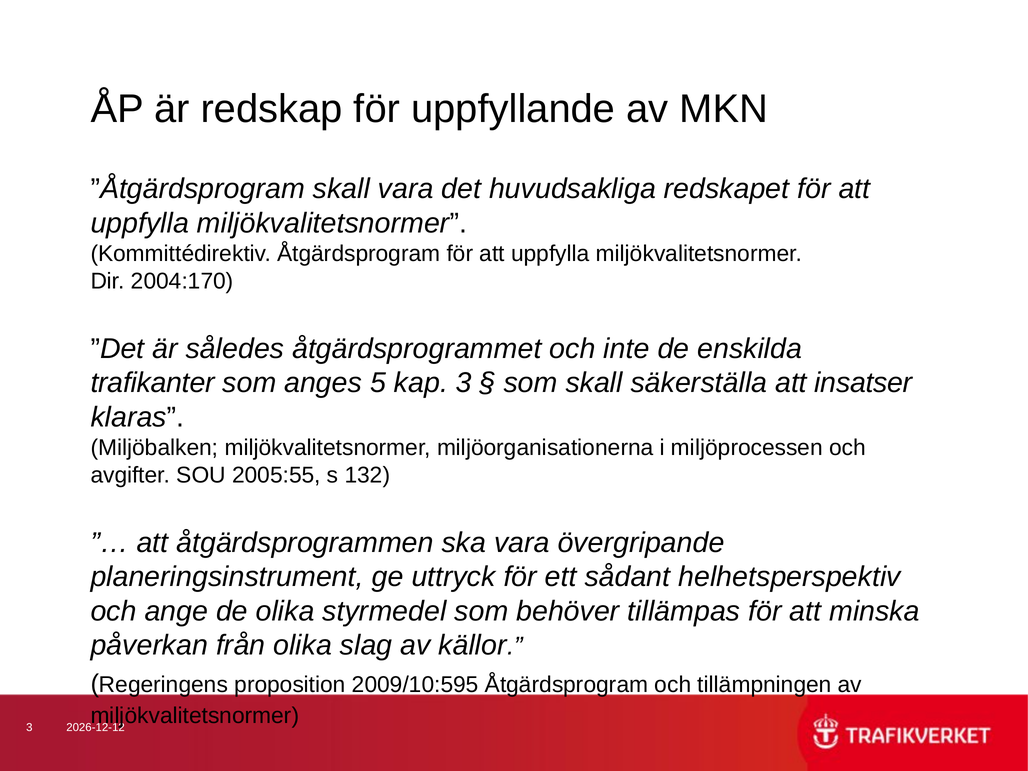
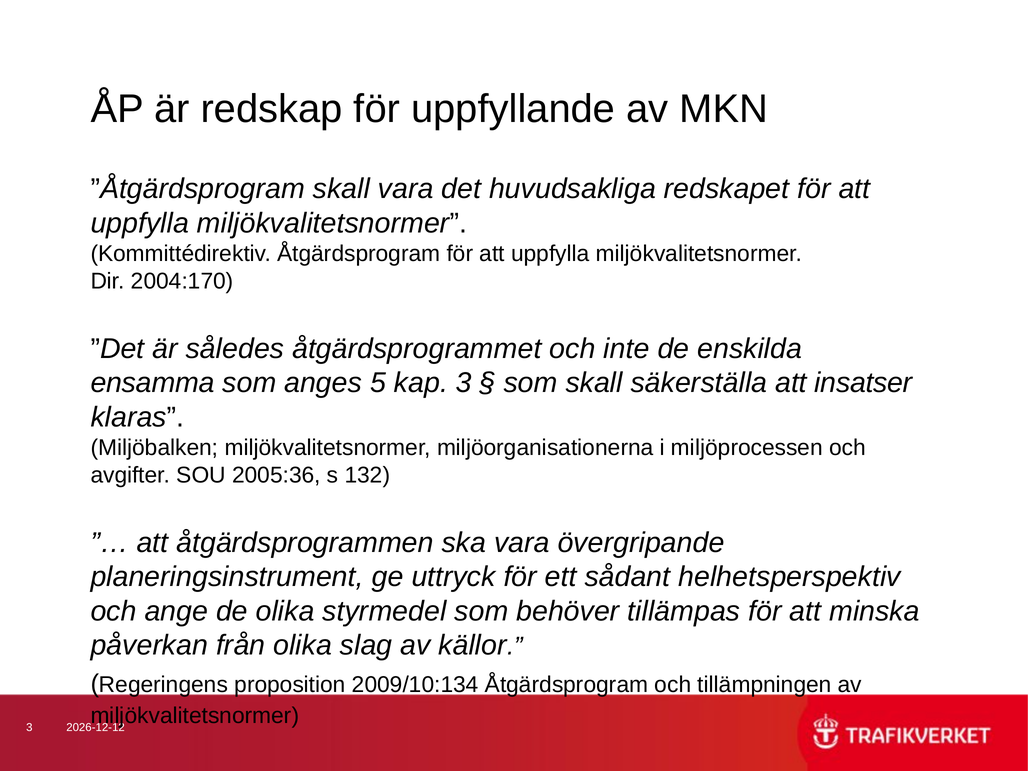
trafikanter: trafikanter -> ensamma (153, 383)
2005:55: 2005:55 -> 2005:36 (276, 475)
2009/10:595: 2009/10:595 -> 2009/10:134 (415, 685)
